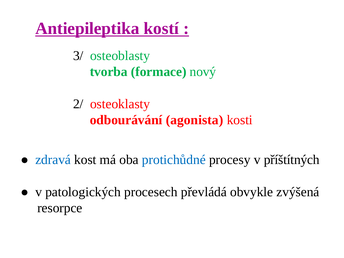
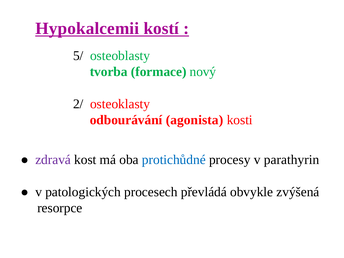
Antiepileptika: Antiepileptika -> Hypokalcemii (87, 28)
3/: 3/ -> 5/ (78, 56)
zdravá colour: blue -> purple (53, 160)
příštítných: příštítných -> parathyrin (292, 160)
